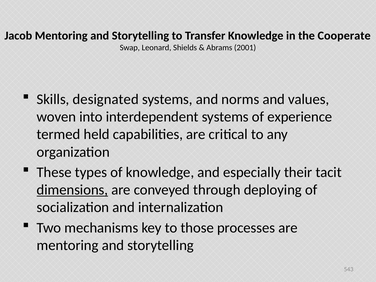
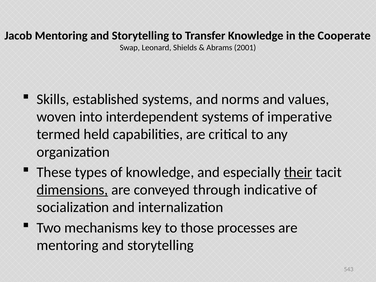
designated: designated -> established (106, 99)
experience: experience -> imperative (300, 117)
their underline: none -> present (298, 172)
deploying: deploying -> indicative (273, 190)
